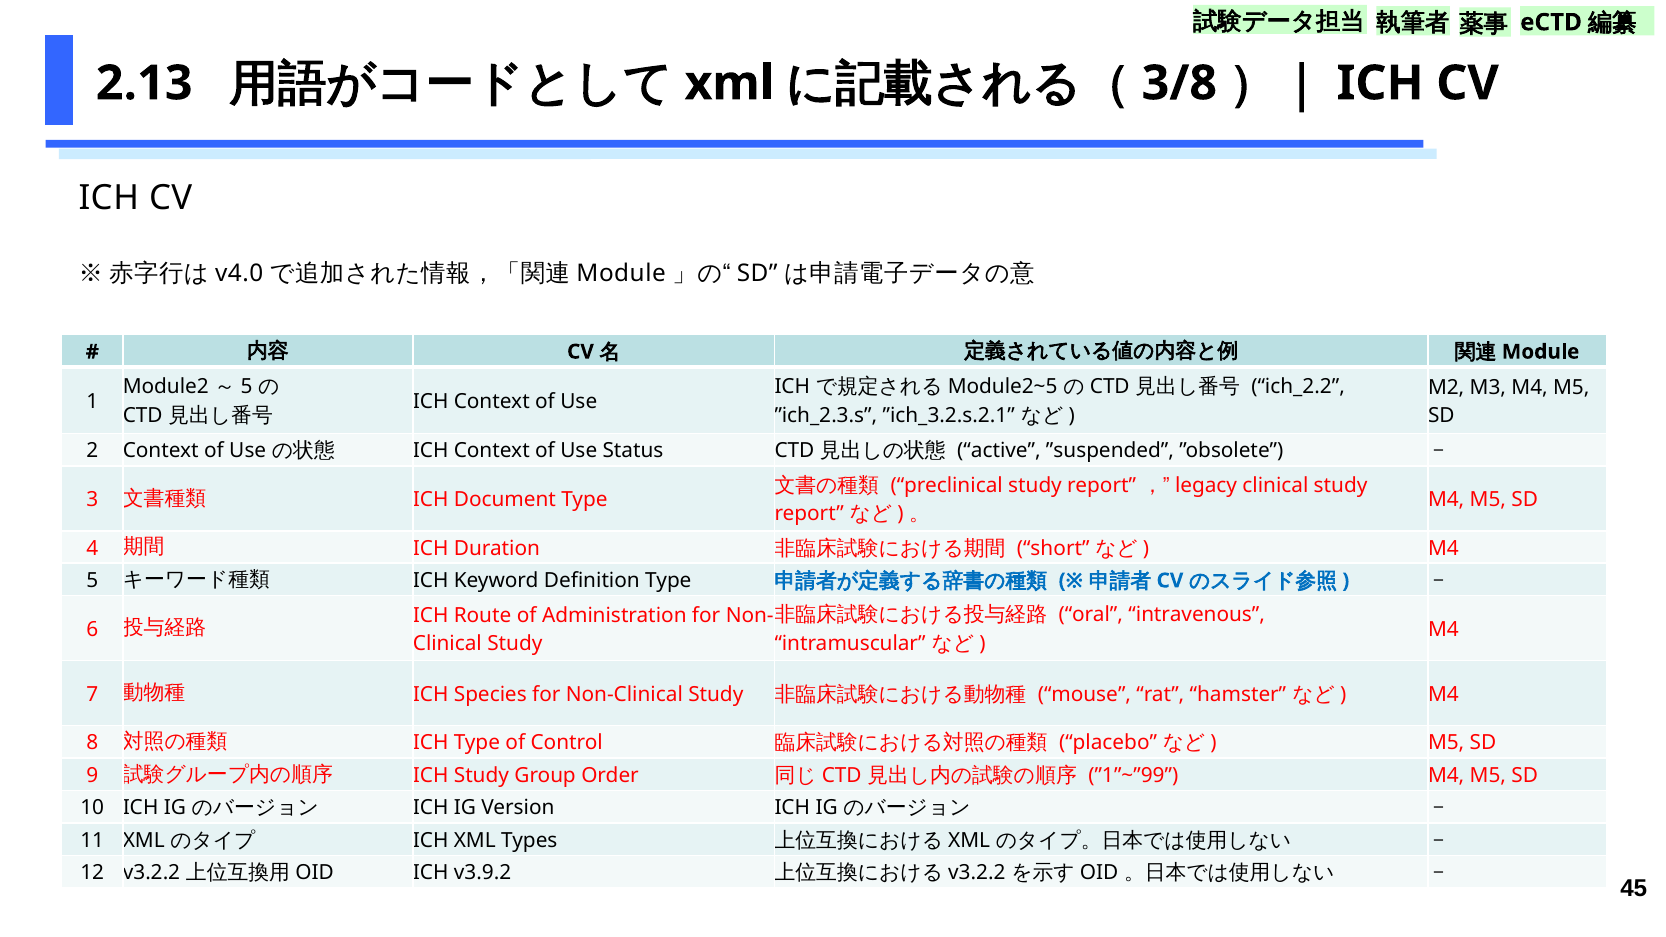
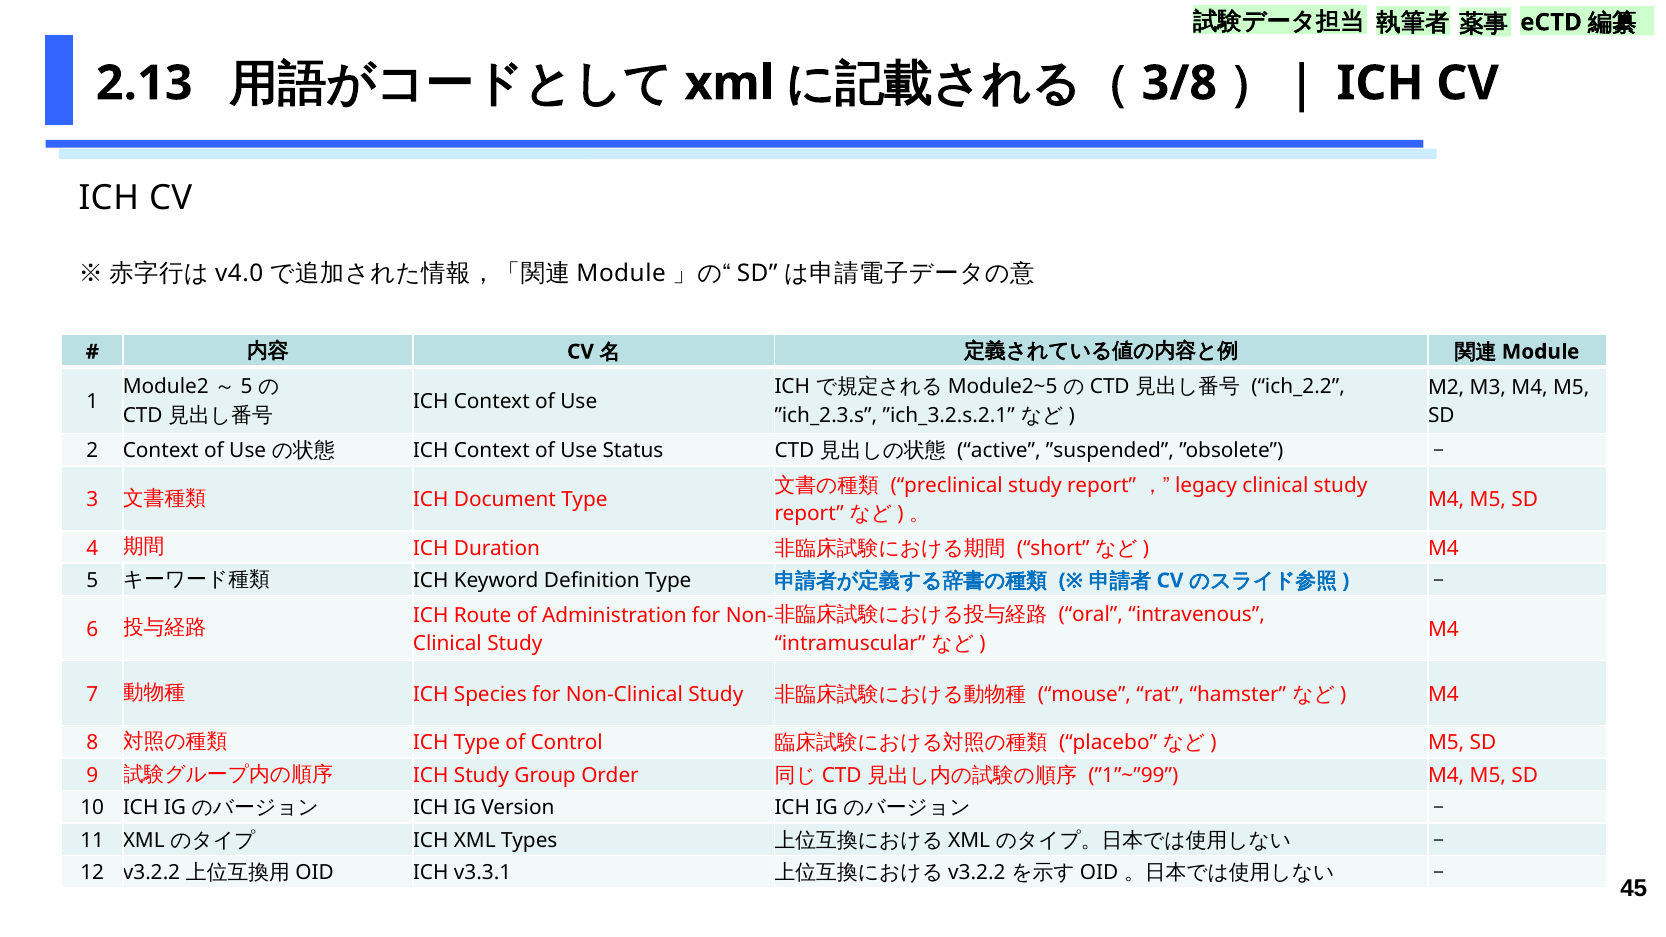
v3.9.2: v3.9.2 -> v3.3.1 (483, 873)
